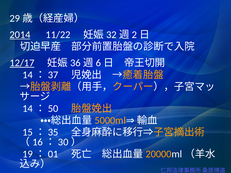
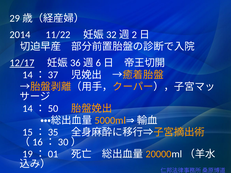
2014 underline: present -> none (20, 35)
